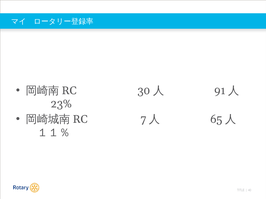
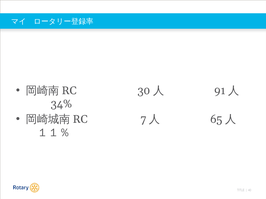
23%: 23% -> 34% (61, 104)
